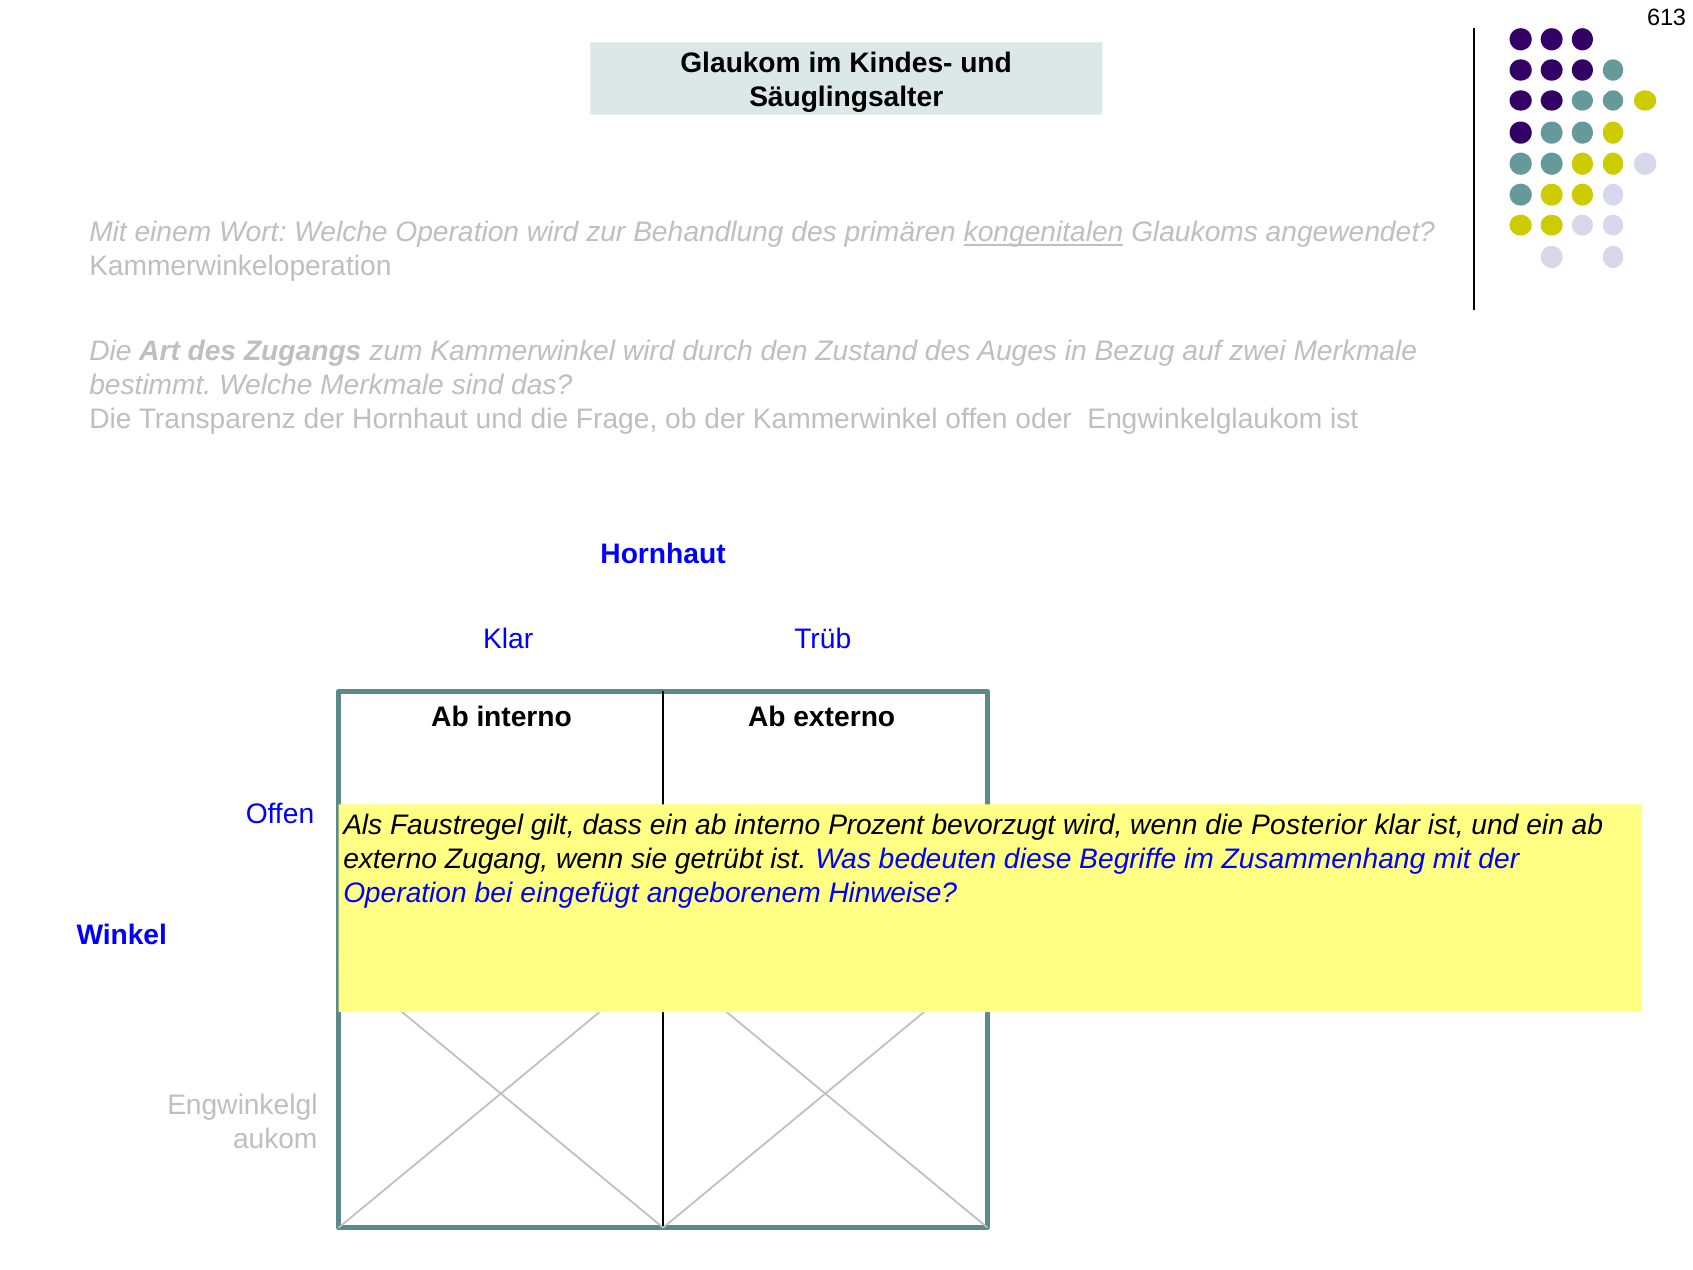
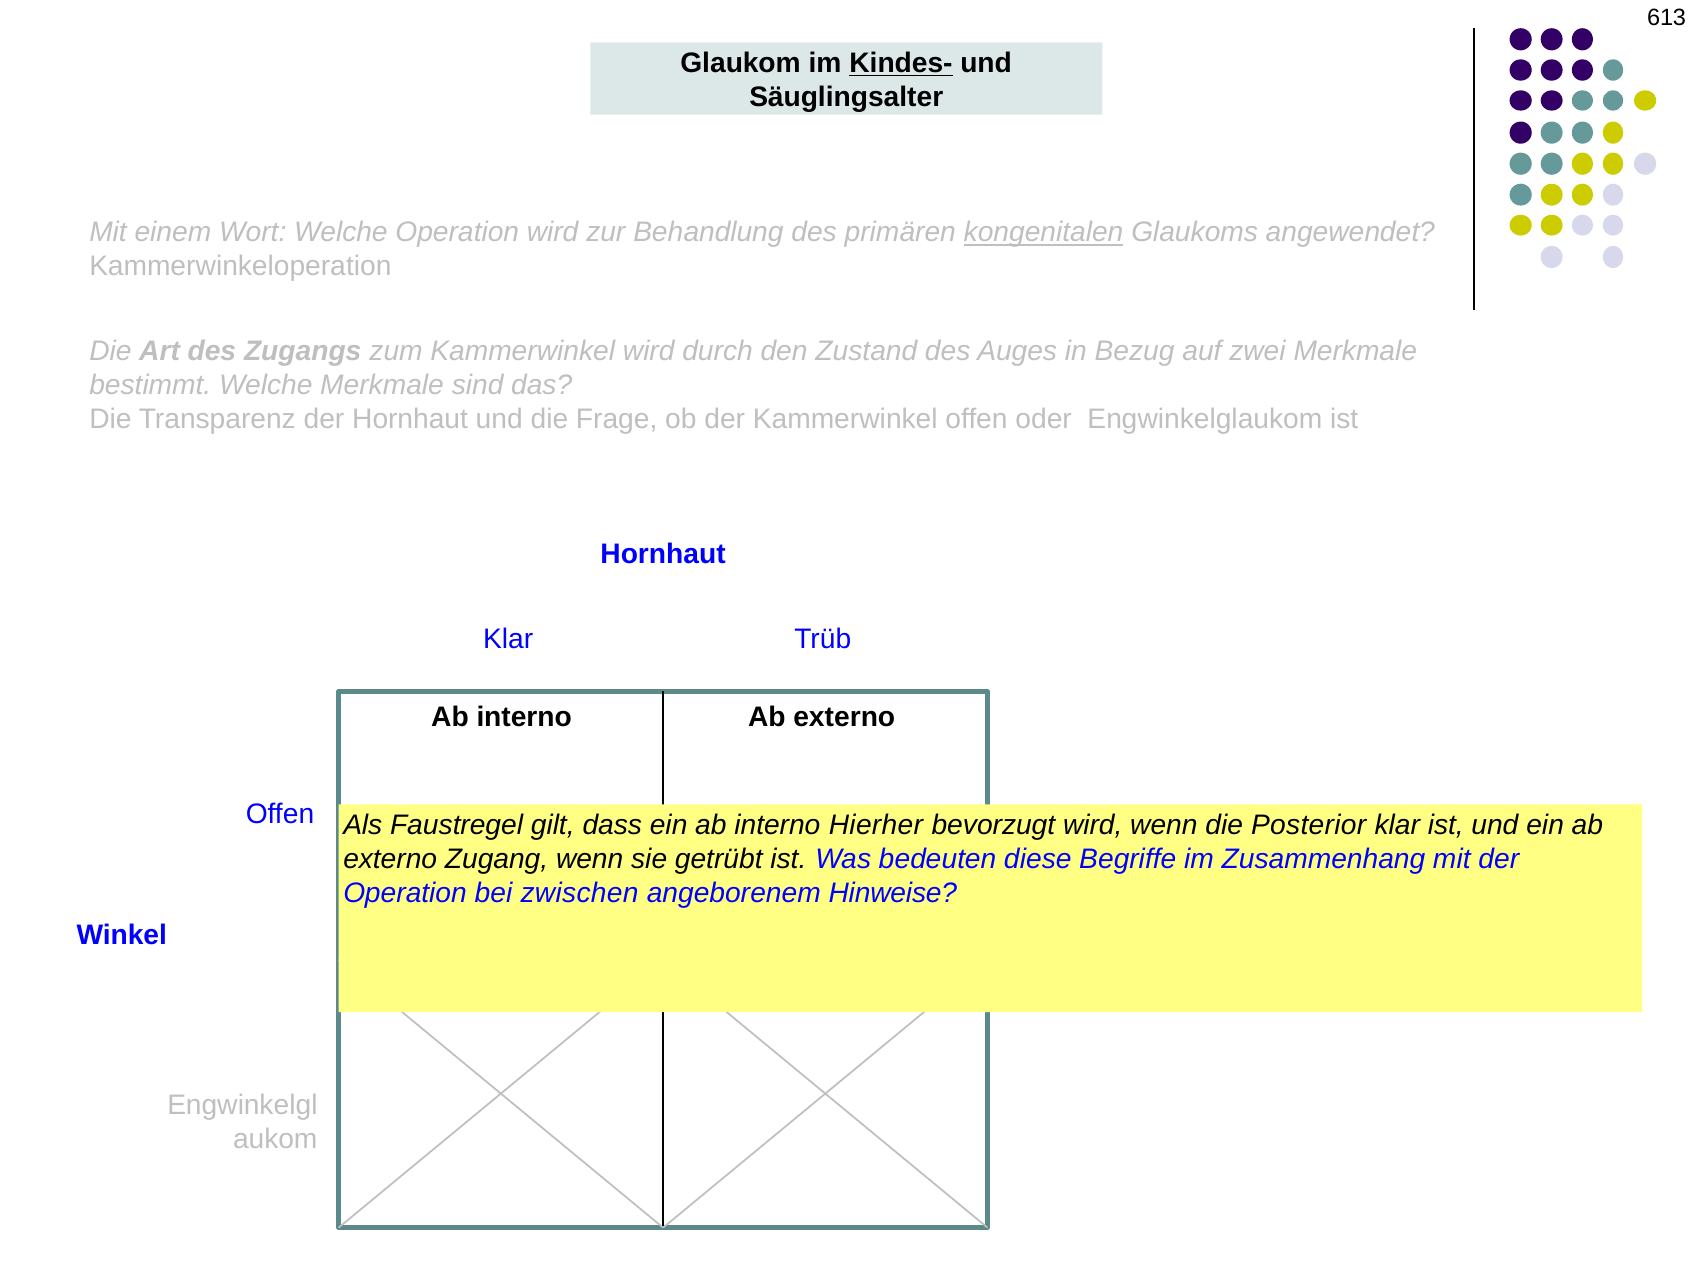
Kindes- underline: none -> present (901, 63)
Prozent: Prozent -> Hierher (876, 825)
eingefügt: eingefügt -> zwischen (580, 893)
